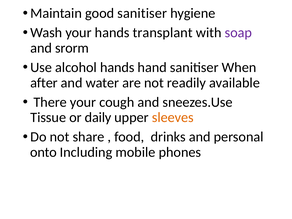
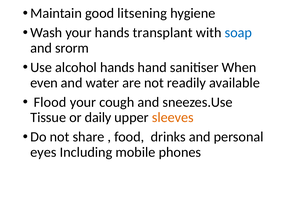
good sanitiser: sanitiser -> litsening (142, 13)
soap colour: purple -> blue (238, 33)
after: after -> even (44, 83)
There: There -> Flood (50, 102)
onto: onto -> eyes (43, 152)
